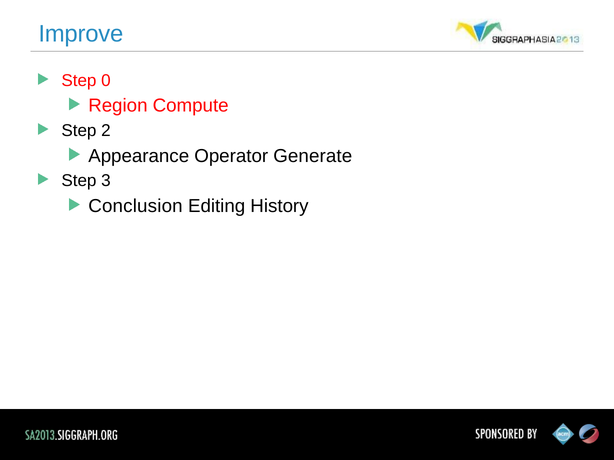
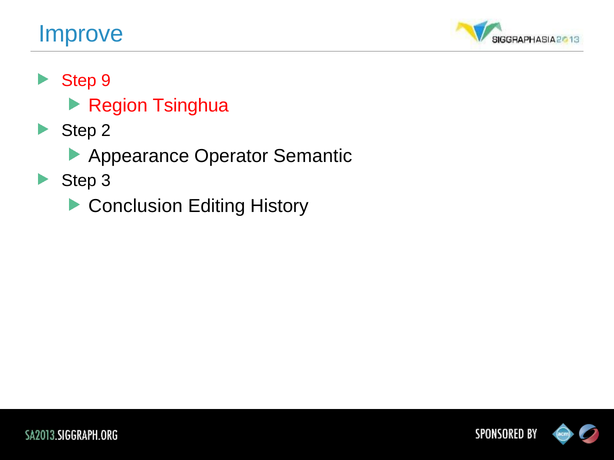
0: 0 -> 9 (106, 81)
Compute: Compute -> Tsinghua (191, 106)
Generate: Generate -> Semantic (313, 156)
